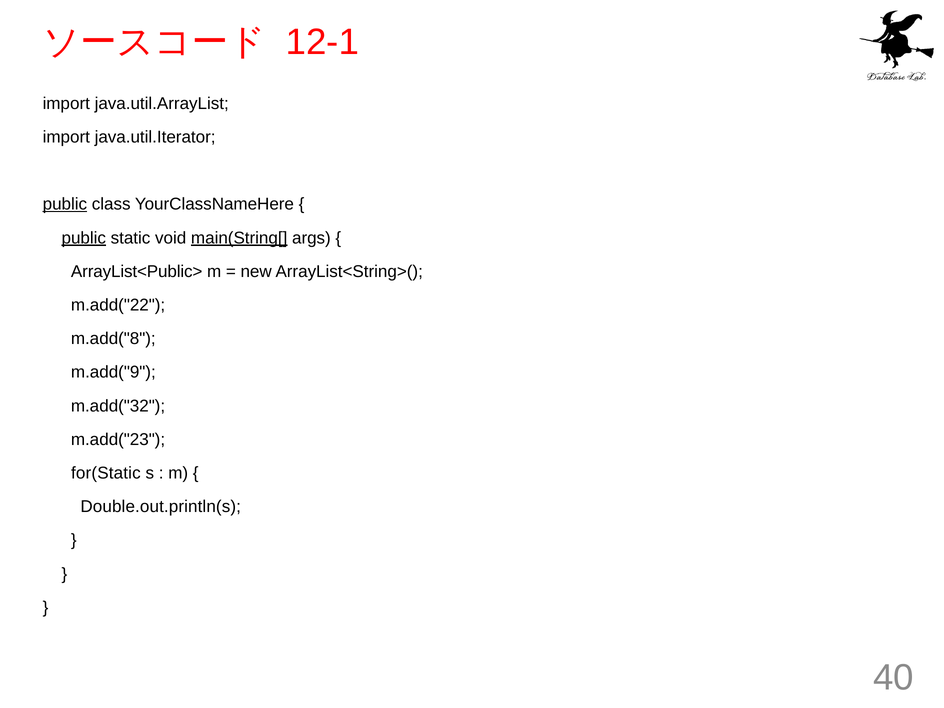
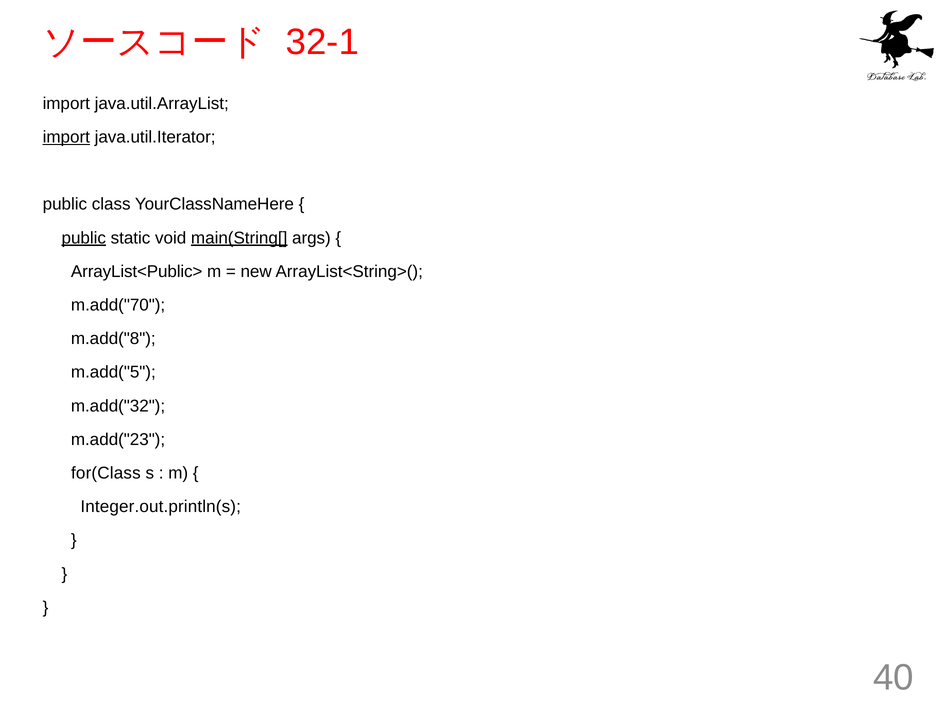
12-1: 12-1 -> 32-1 (322, 42)
import underline: none -> present (66, 137)
public underline: present -> none (65, 204)
m.add("22: m.add("22 -> m.add("70 (118, 305)
m.add("9: m.add("9 -> m.add("5 (113, 372)
for(Static: for(Static -> for(Class (106, 473)
Double.out.println(s: Double.out.println(s -> Integer.out.println(s (161, 507)
